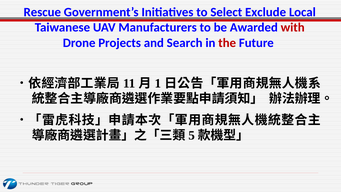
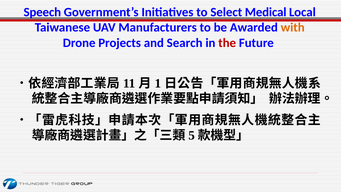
Rescue: Rescue -> Speech (42, 12)
Exclude: Exclude -> Medical (266, 12)
with colour: red -> orange (293, 27)
